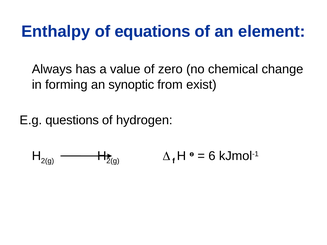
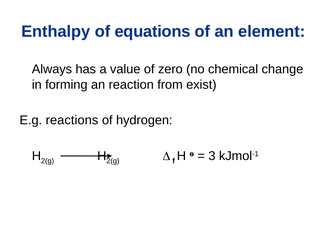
synoptic: synoptic -> reaction (131, 85)
questions: questions -> reactions (72, 120)
6: 6 -> 3 (212, 156)
